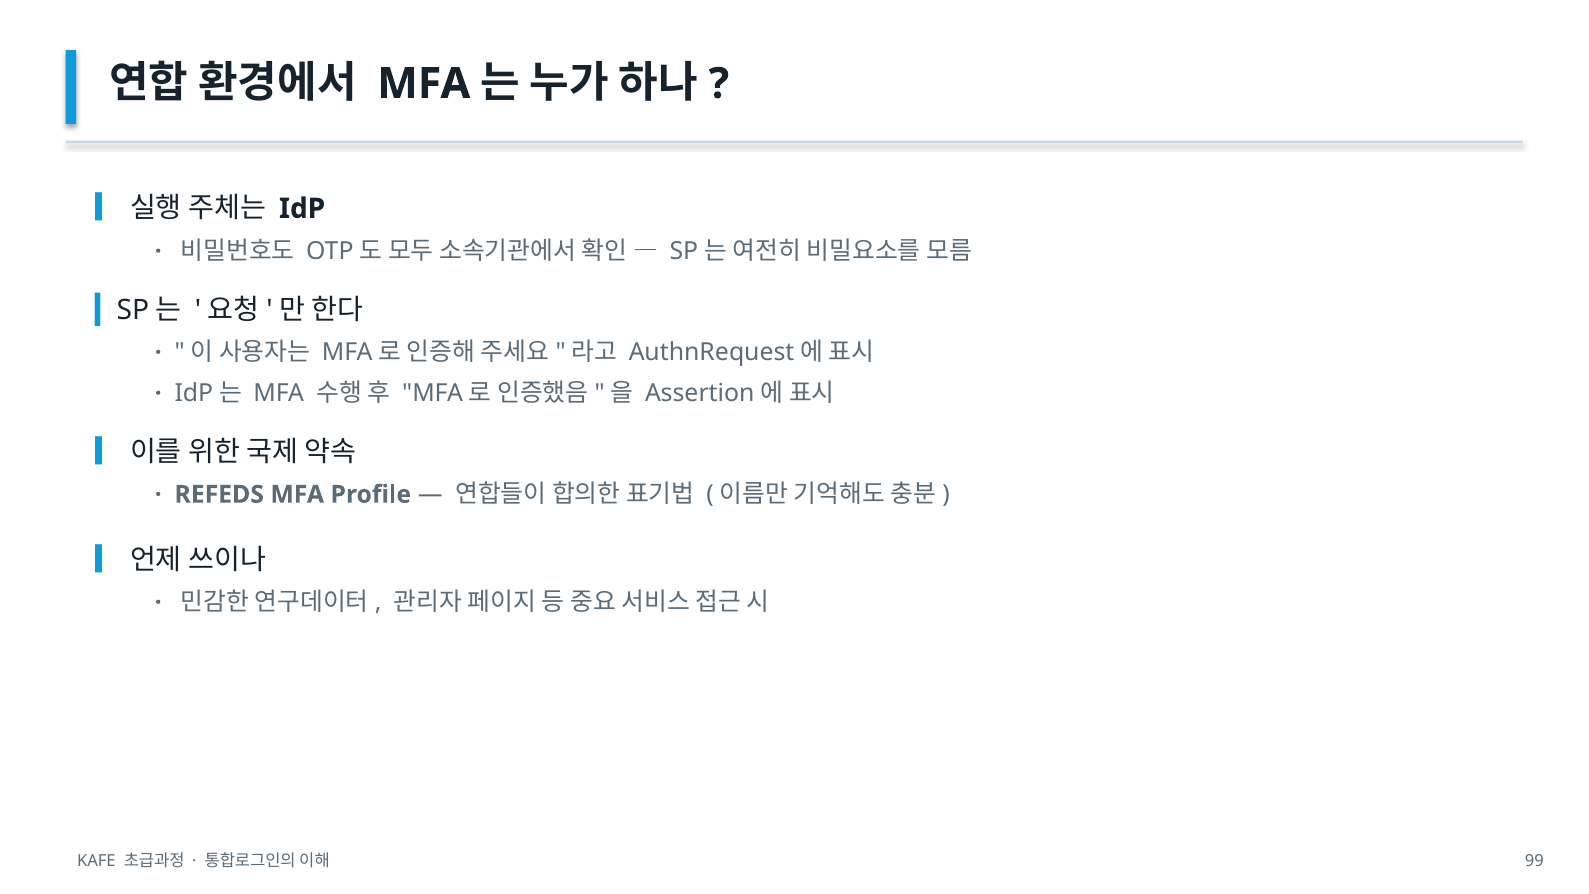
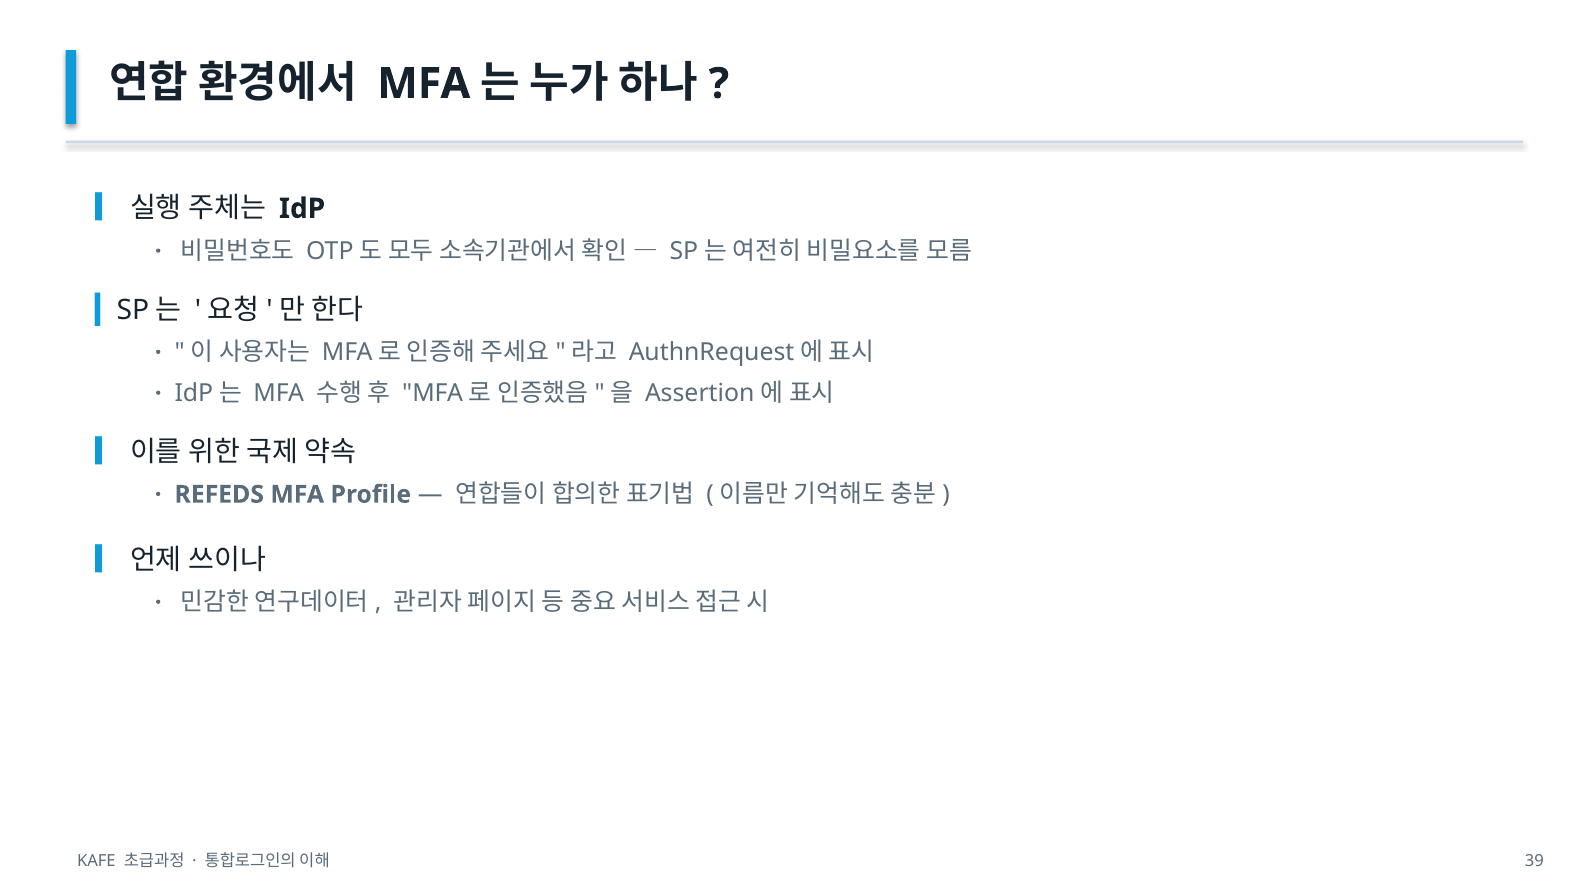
99: 99 -> 39 (1534, 861)
